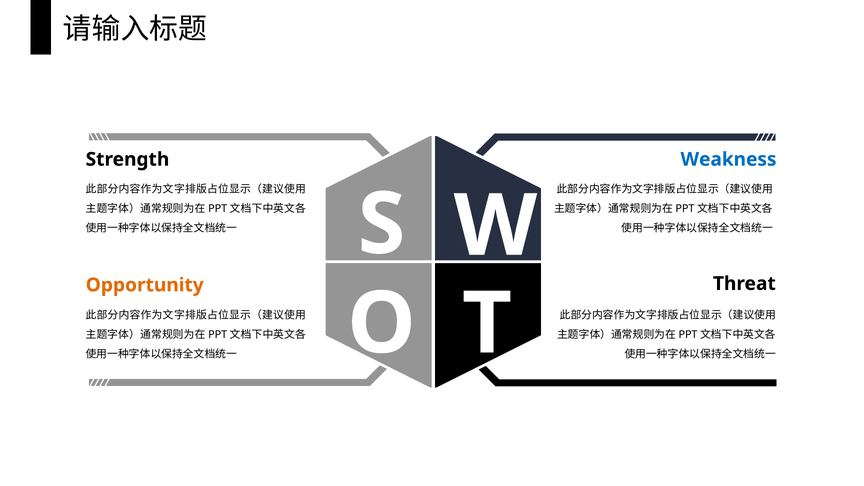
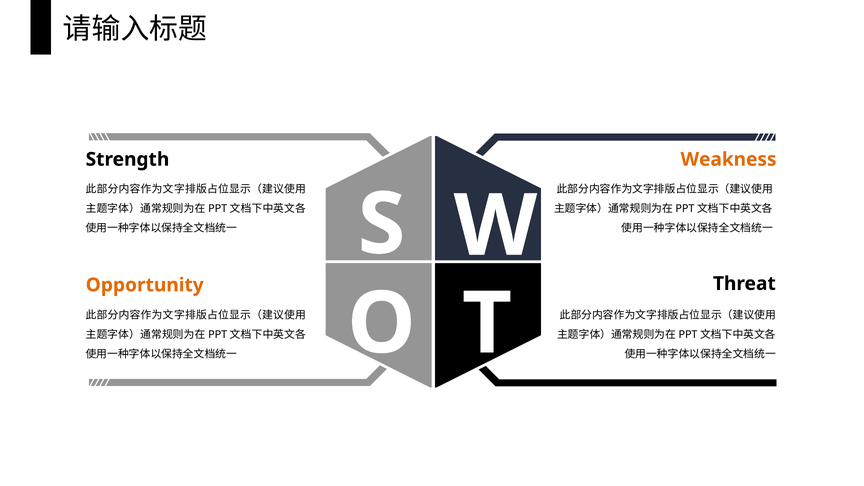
Weakness colour: blue -> orange (729, 159)
